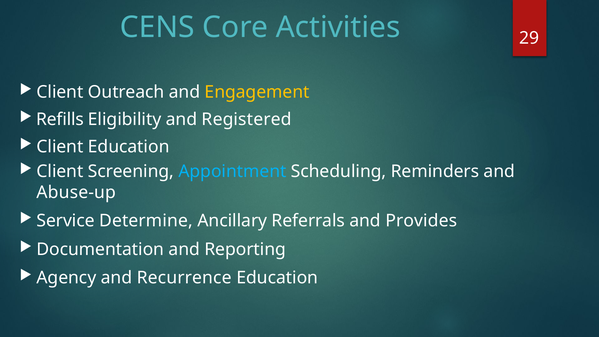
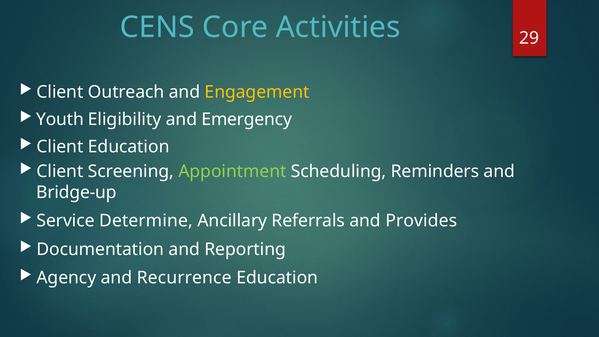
Refills: Refills -> Youth (60, 119)
Registered: Registered -> Emergency (247, 119)
Appointment colour: light blue -> light green (232, 171)
Abuse-up: Abuse-up -> Bridge-up (76, 192)
